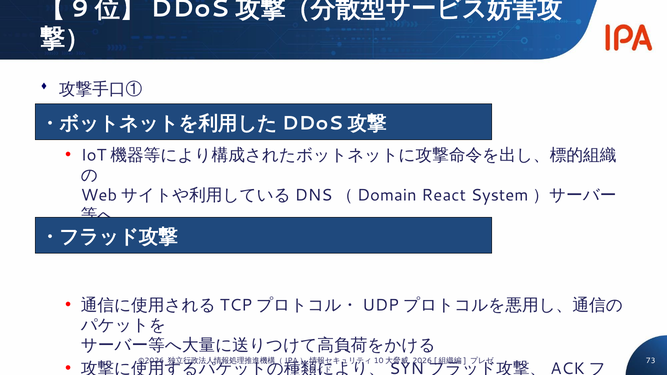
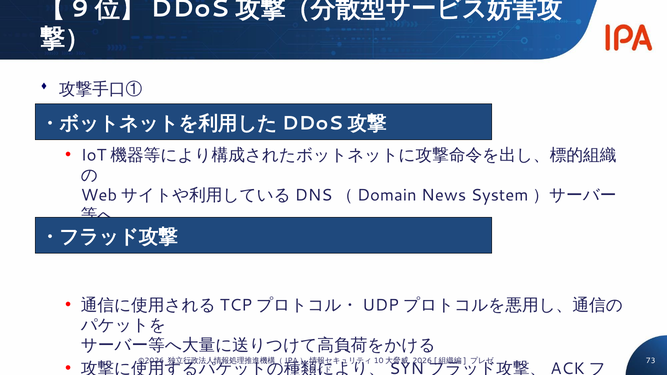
React: React -> News (444, 195)
